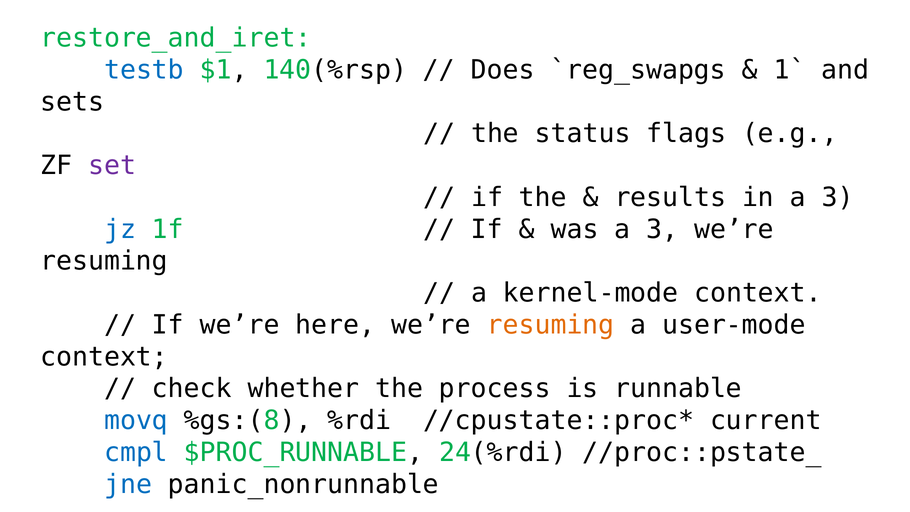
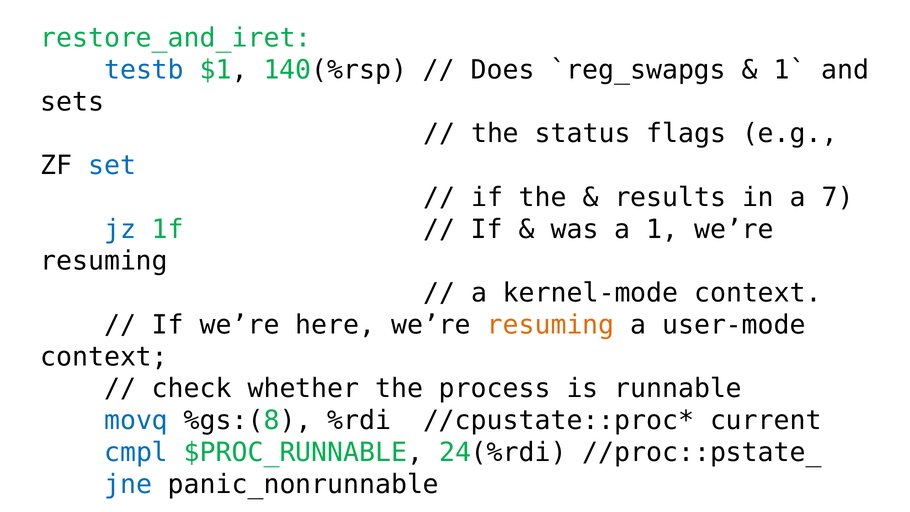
set colour: purple -> blue (112, 166)
in a 3: 3 -> 7 (838, 197)
was a 3: 3 -> 1 (662, 229)
